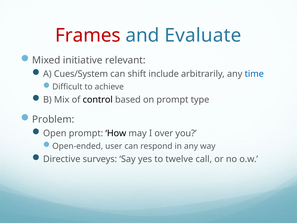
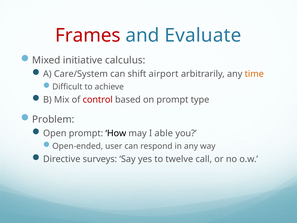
relevant: relevant -> calculus (125, 60)
Cues/System: Cues/System -> Care/System (81, 74)
include: include -> airport (164, 74)
time colour: blue -> orange (254, 74)
control colour: black -> red (98, 100)
over: over -> able (164, 133)
